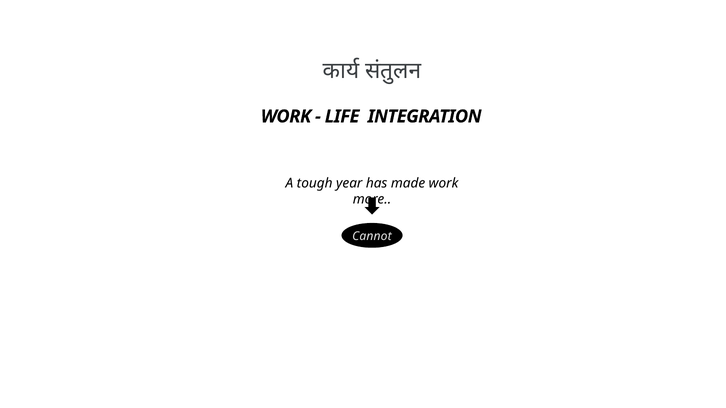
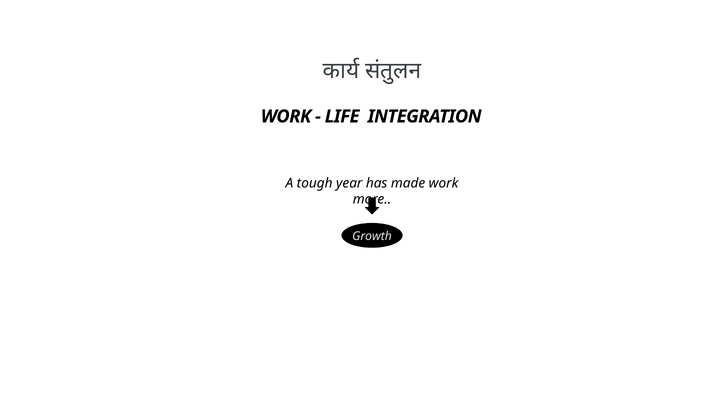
Cannot: Cannot -> Growth (372, 236)
